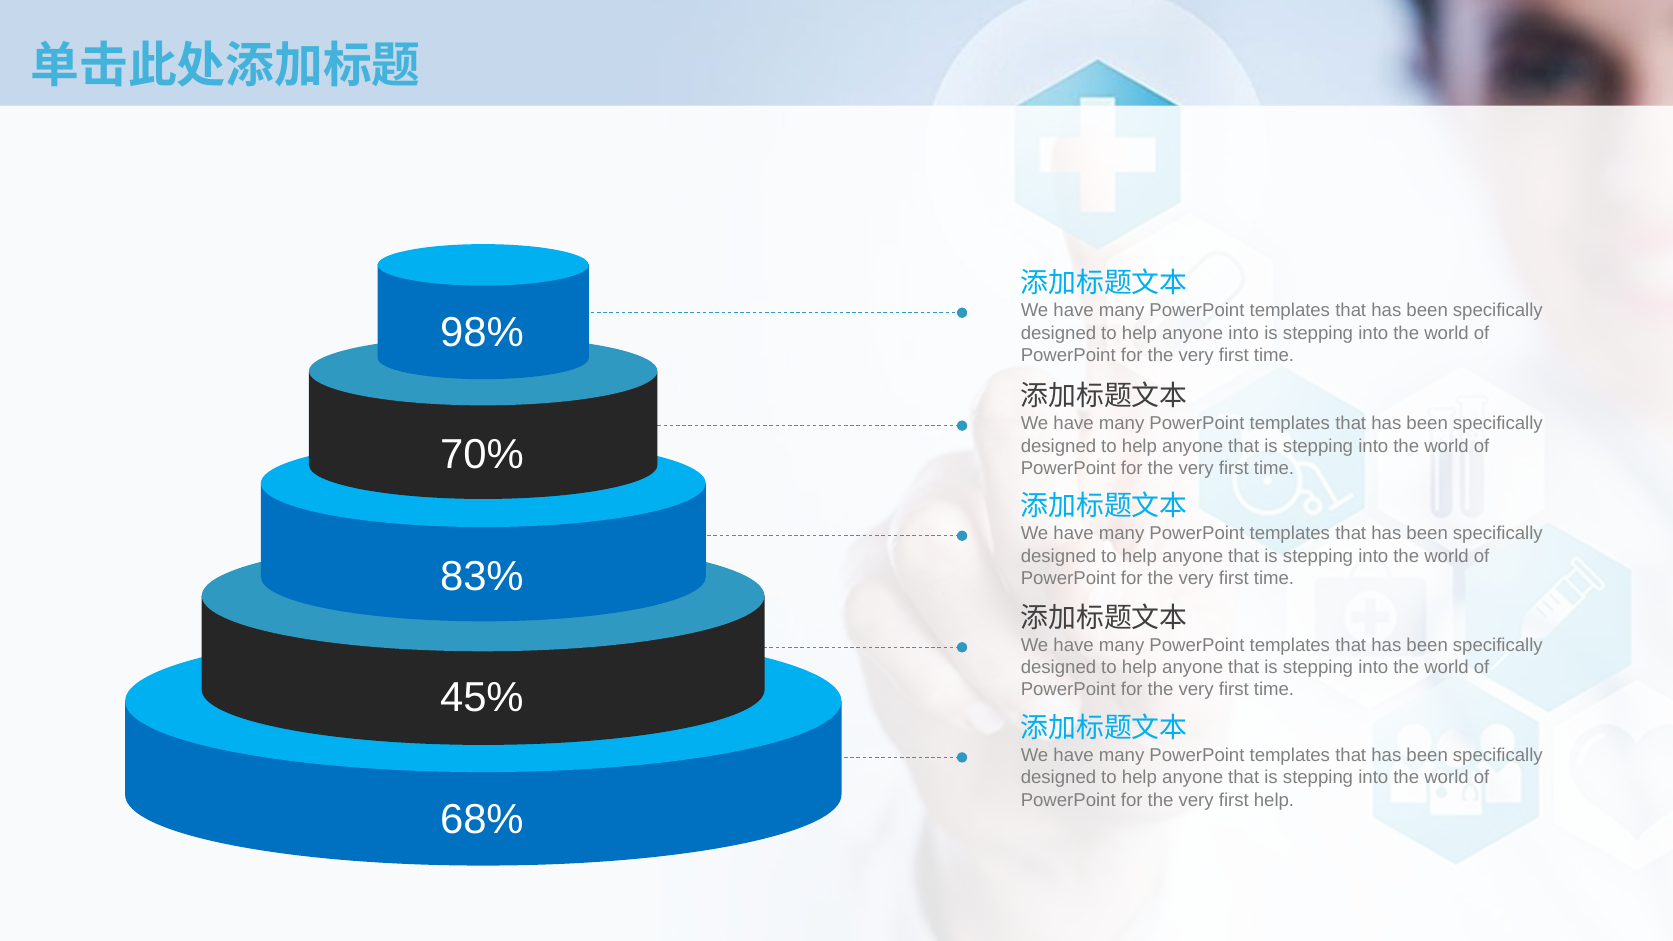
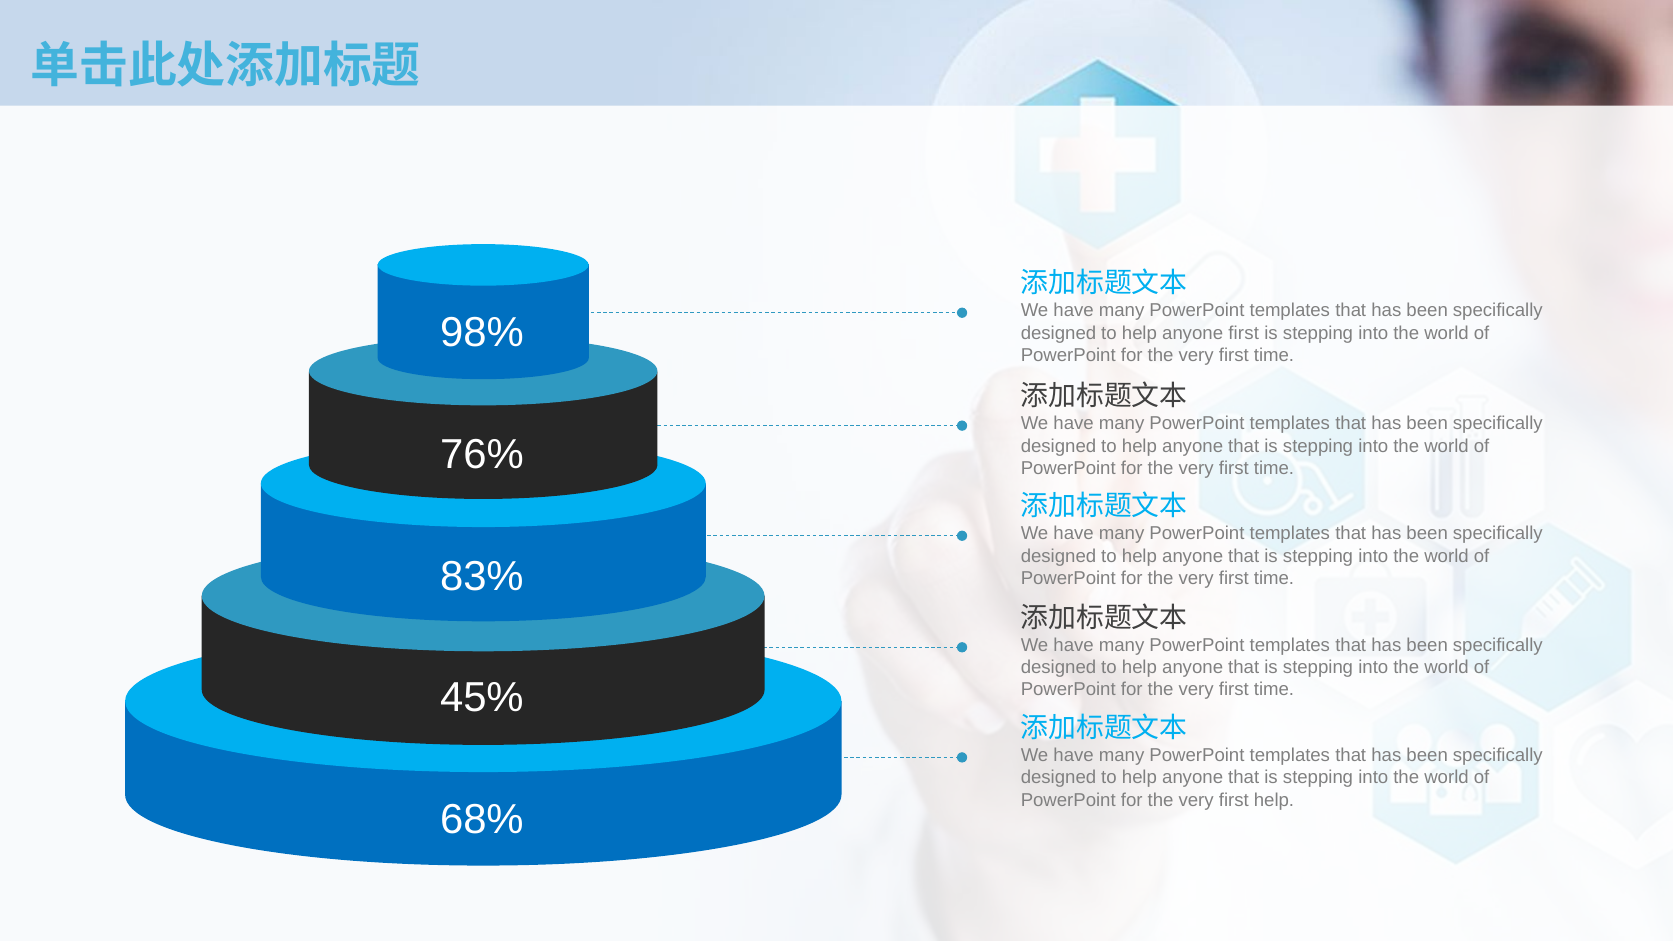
anyone into: into -> first (1244, 333)
70%: 70% -> 76% (482, 455)
